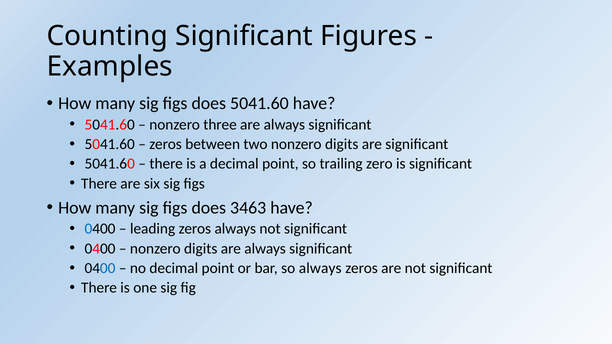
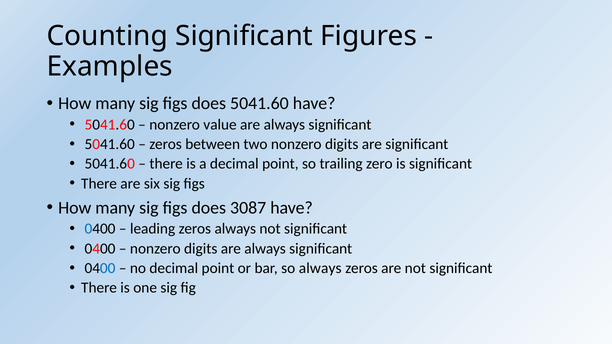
three: three -> value (220, 125)
3463: 3463 -> 3087 (248, 208)
